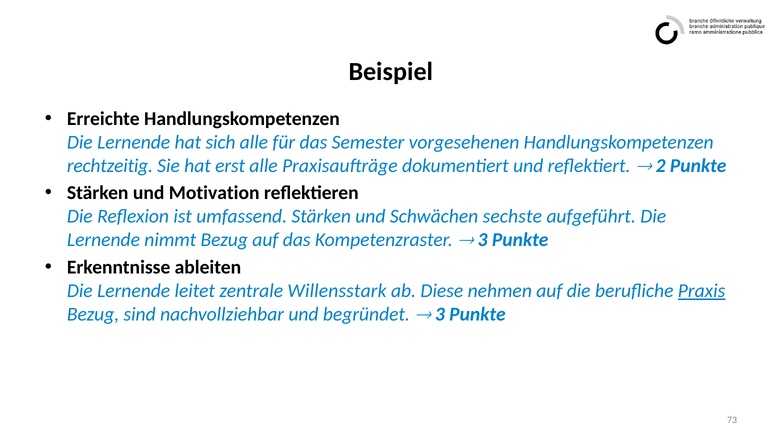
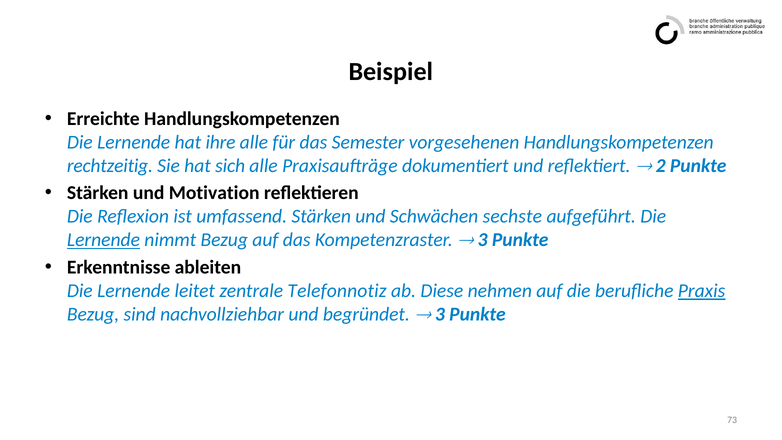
sich: sich -> ihre (221, 142)
erst: erst -> sich (230, 166)
Lernende underline: none -> present (103, 240)
Willensstark: Willensstark -> Telefonnotiz (337, 291)
